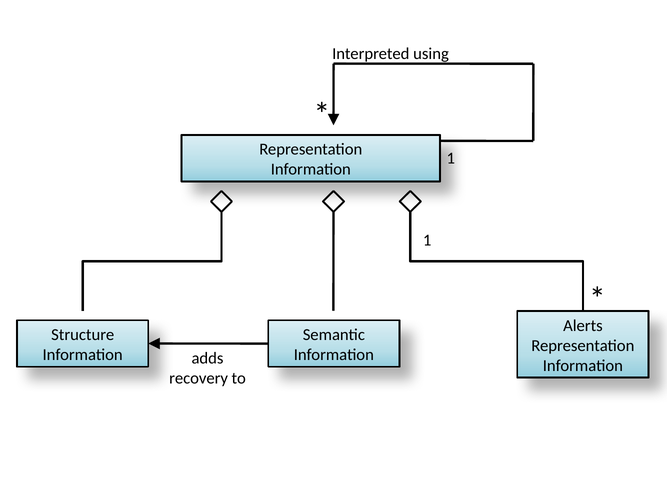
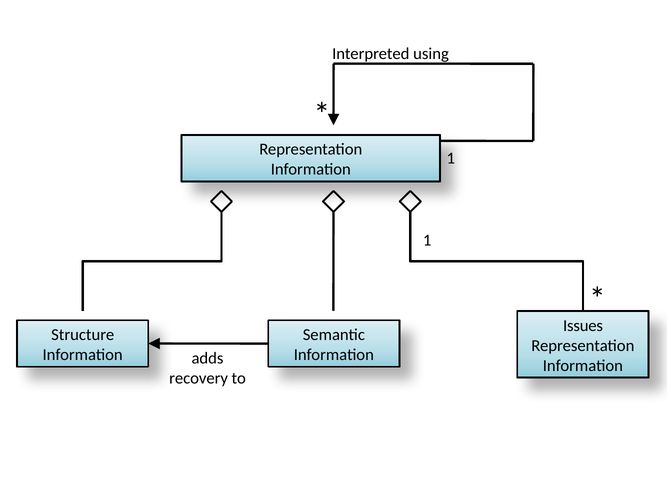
Alerts: Alerts -> Issues (583, 326)
